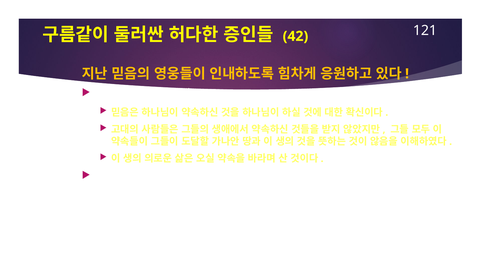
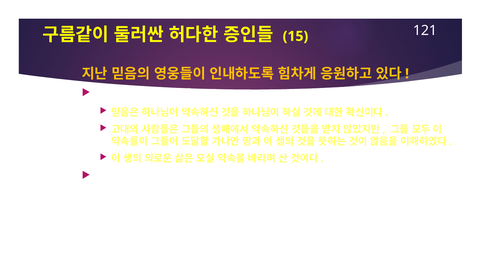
42: 42 -> 15 (295, 36)
